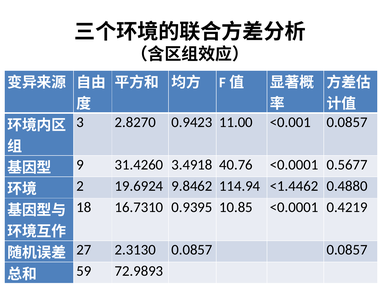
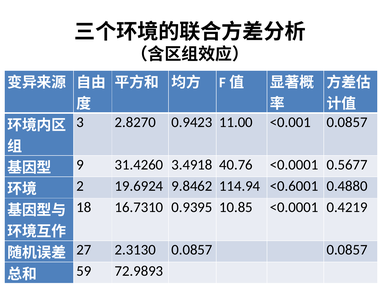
<1.4462: <1.4462 -> <0.6001 (294, 186)
